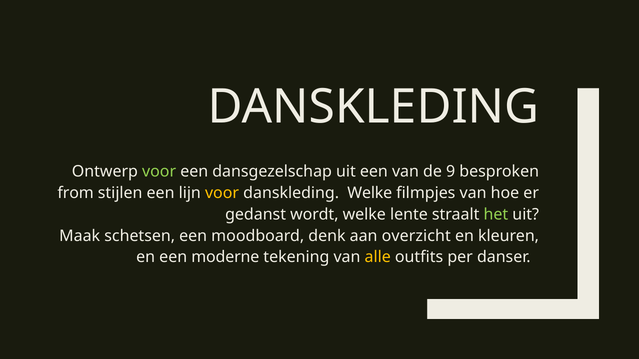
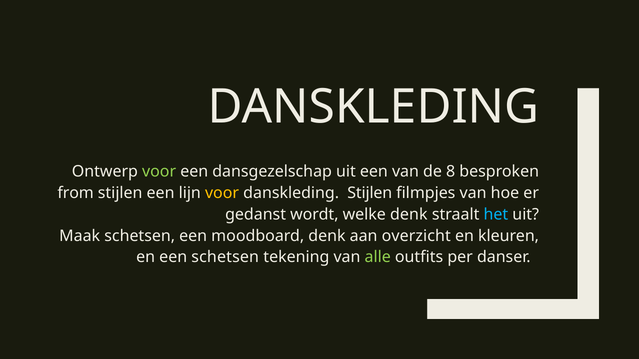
9: 9 -> 8 (451, 172)
danskleding Welke: Welke -> Stijlen (370, 193)
welke lente: lente -> denk (409, 215)
het colour: light green -> light blue (496, 215)
een moderne: moderne -> schetsen (225, 257)
alle colour: yellow -> light green (378, 257)
